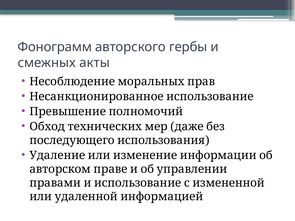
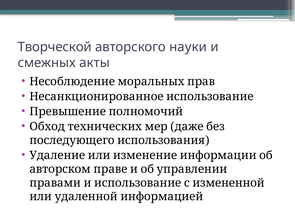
Фонограмм: Фонограмм -> Творческой (55, 47)
гербы: гербы -> науки (188, 47)
